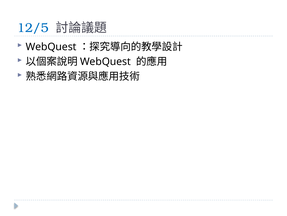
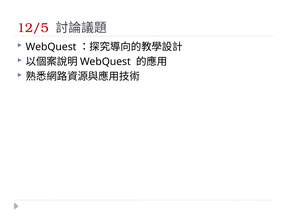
12/5 colour: blue -> red (33, 28)
